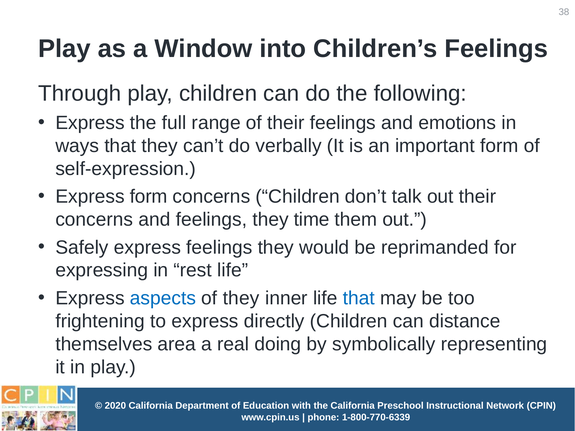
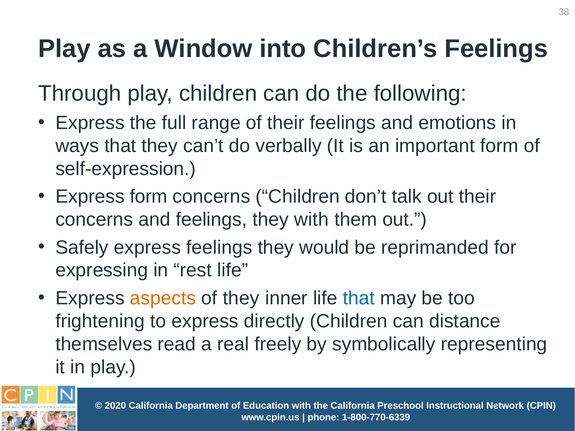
they time: time -> with (311, 220)
aspects colour: blue -> orange (163, 298)
area: area -> read (177, 344)
doing: doing -> freely (278, 344)
